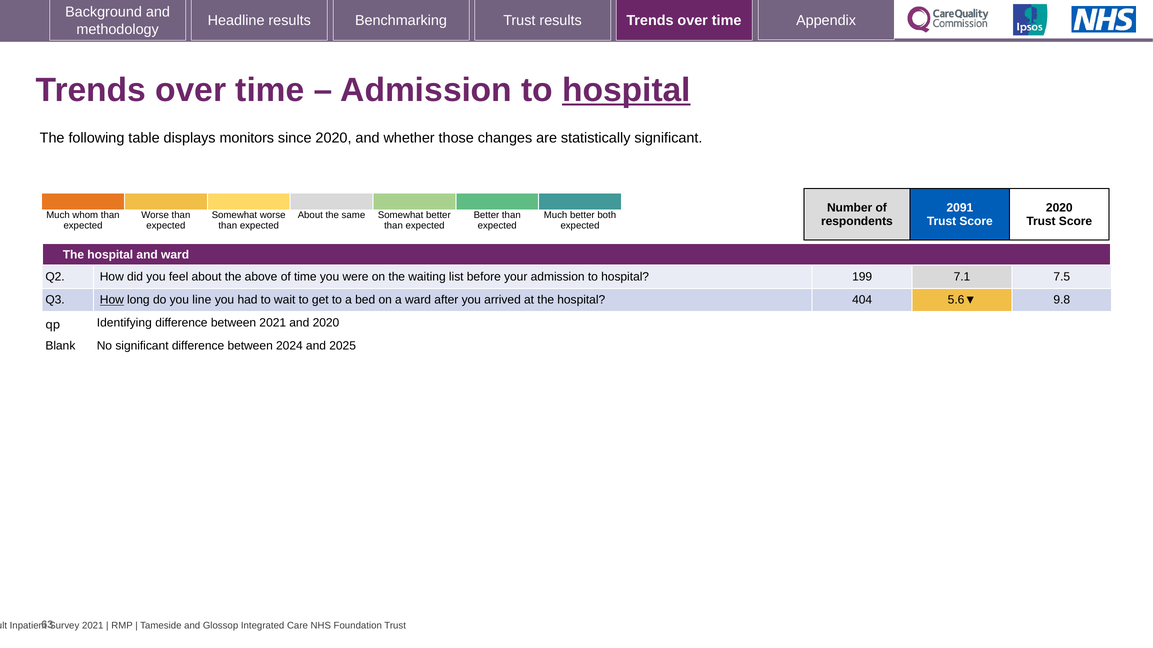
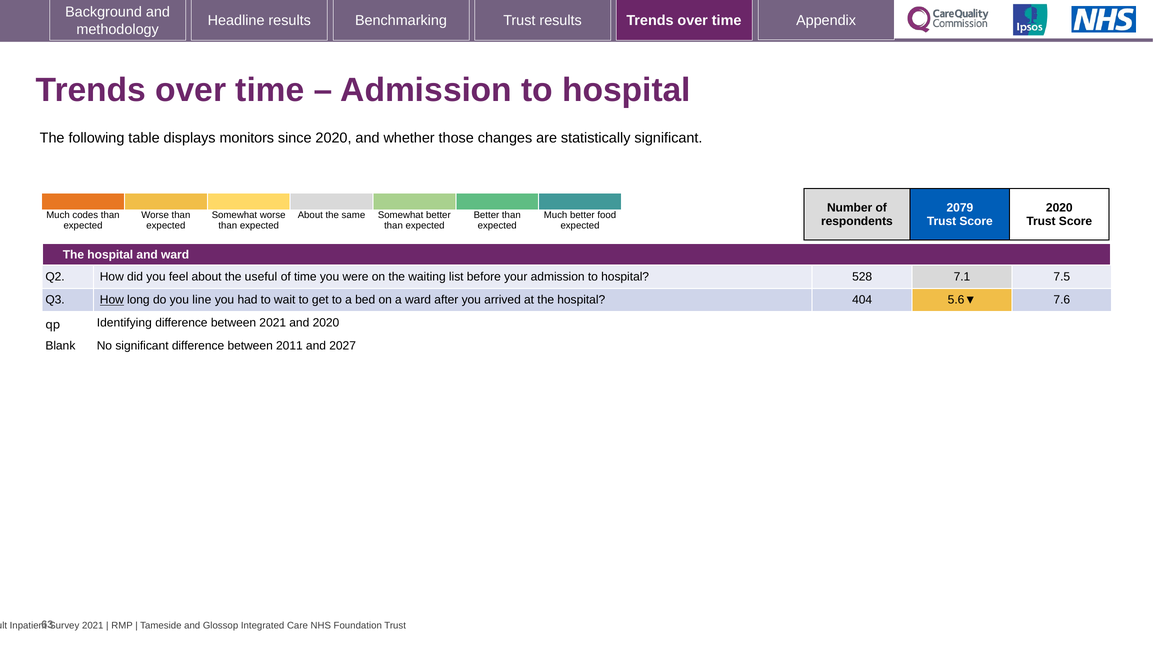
hospital underline: present -> none (626, 90)
2091: 2091 -> 2079 (960, 208)
whom: whom -> codes (85, 215)
both: both -> food (607, 215)
above: above -> useful (261, 277)
199: 199 -> 528 (862, 277)
9.8: 9.8 -> 7.6 (1062, 300)
2024: 2024 -> 2011 (289, 346)
2025: 2025 -> 2027 (343, 346)
